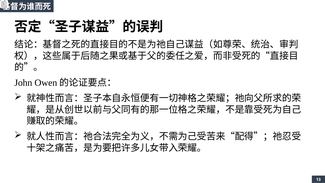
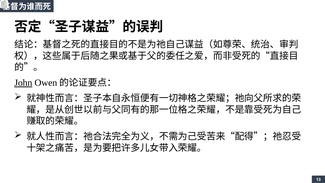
John underline: none -> present (23, 83)
